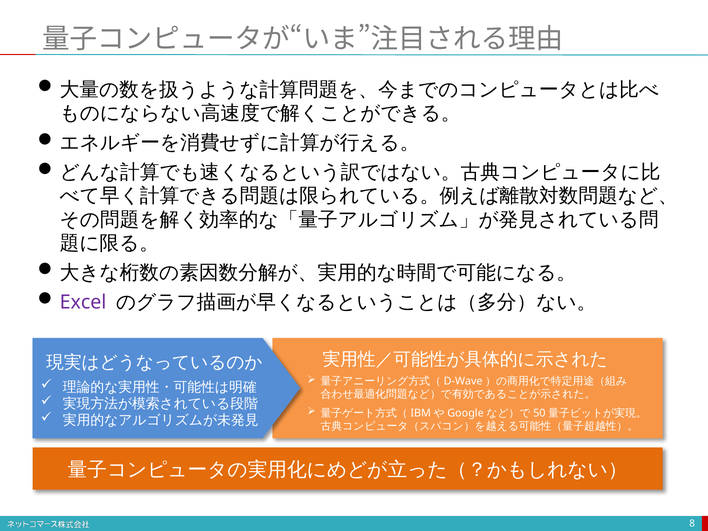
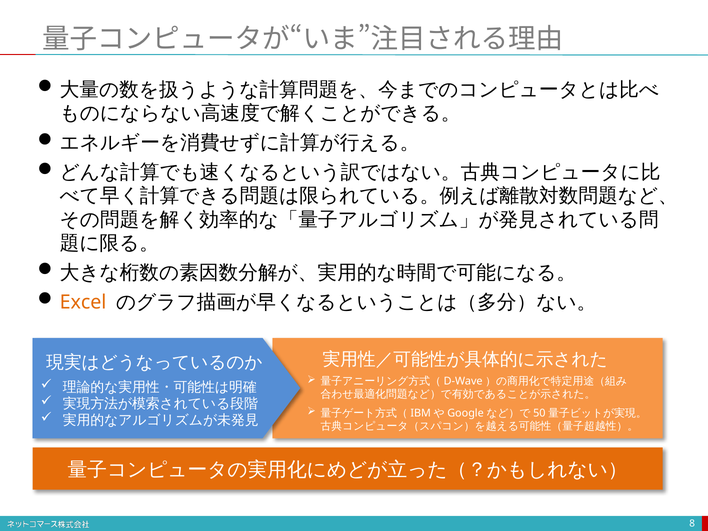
Excel colour: purple -> orange (83, 302)
